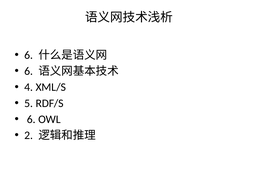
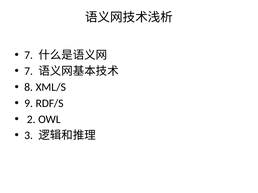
6: 6 -> 7 (29, 55)
6: 6 -> 7 (29, 71)
4: 4 -> 8 (29, 87)
5: 5 -> 9 (29, 104)
6: 6 -> 2 (31, 120)
2: 2 -> 3 (29, 136)
